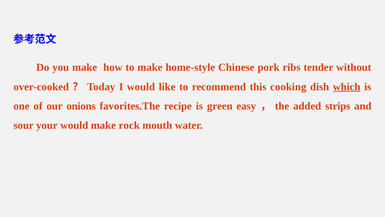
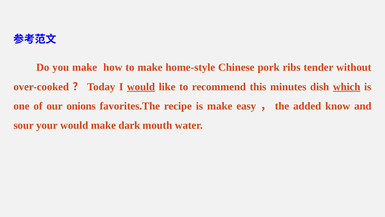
would underline: none -> present (141, 87)
cooking: cooking -> minutes (288, 87)
is green: green -> make (220, 106)
strips: strips -> know (338, 106)
rock: rock -> dark (129, 125)
